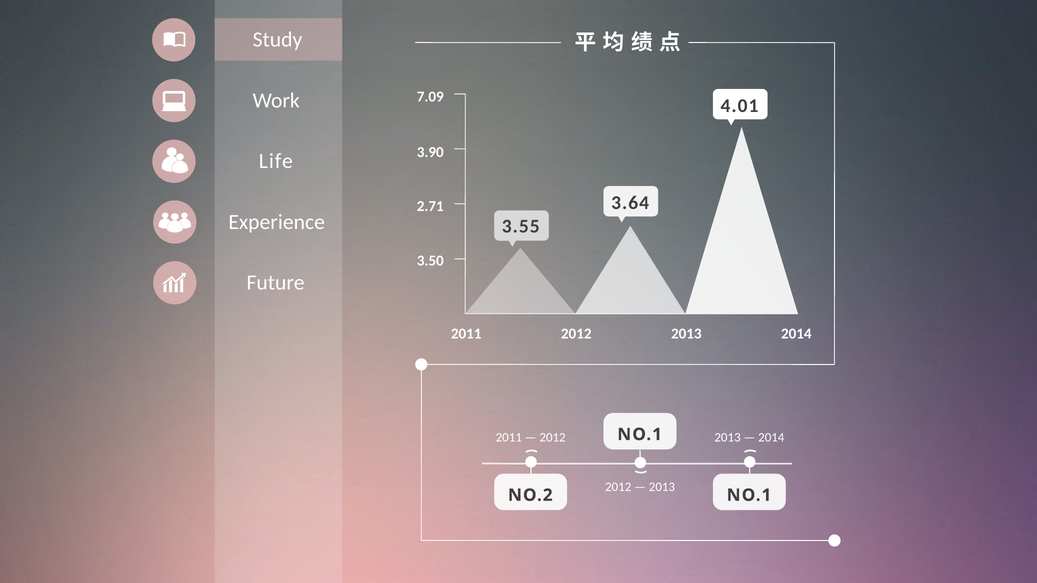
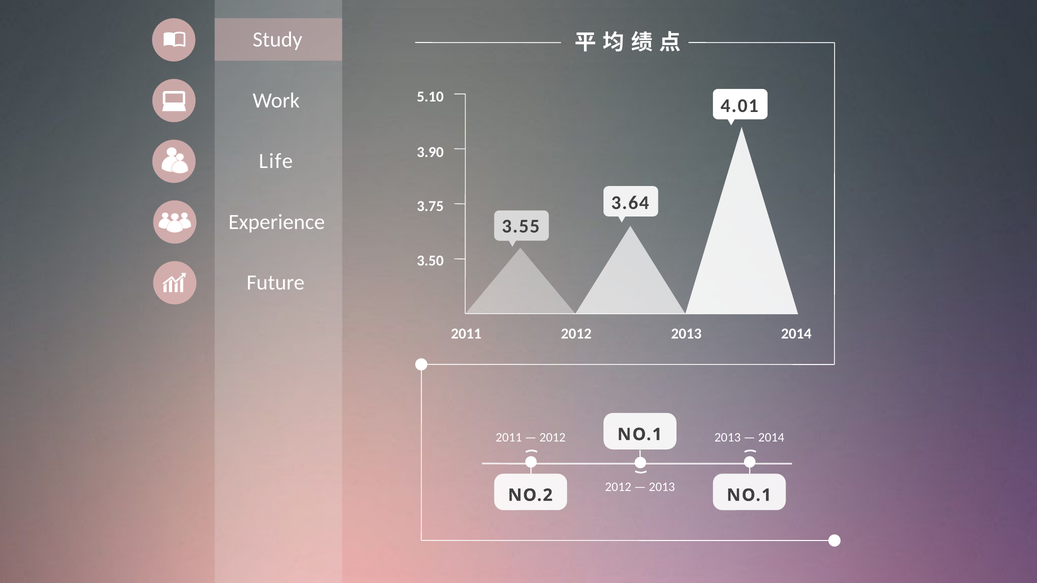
7.09: 7.09 -> 5.10 (430, 97)
2.71: 2.71 -> 3.75 (430, 206)
